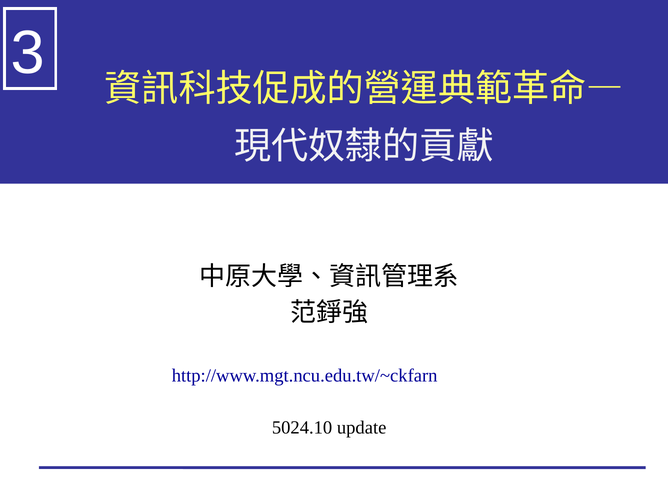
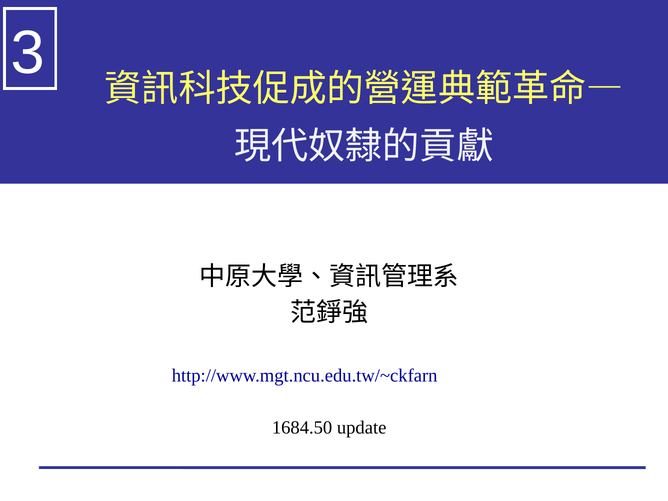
5024.10: 5024.10 -> 1684.50 (302, 428)
